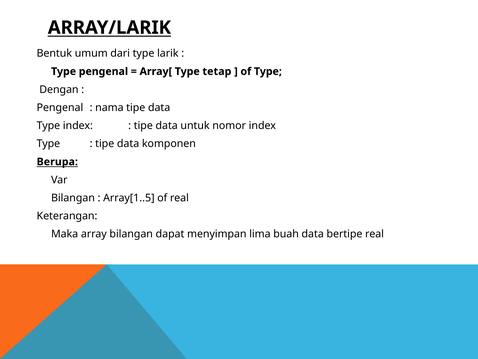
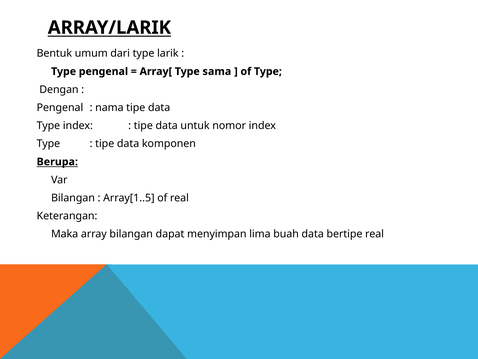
tetap: tetap -> sama (217, 71)
